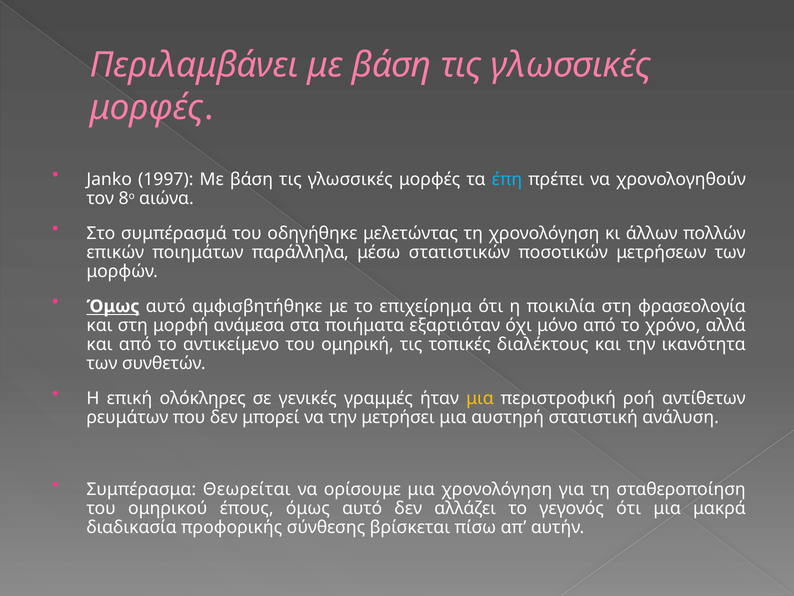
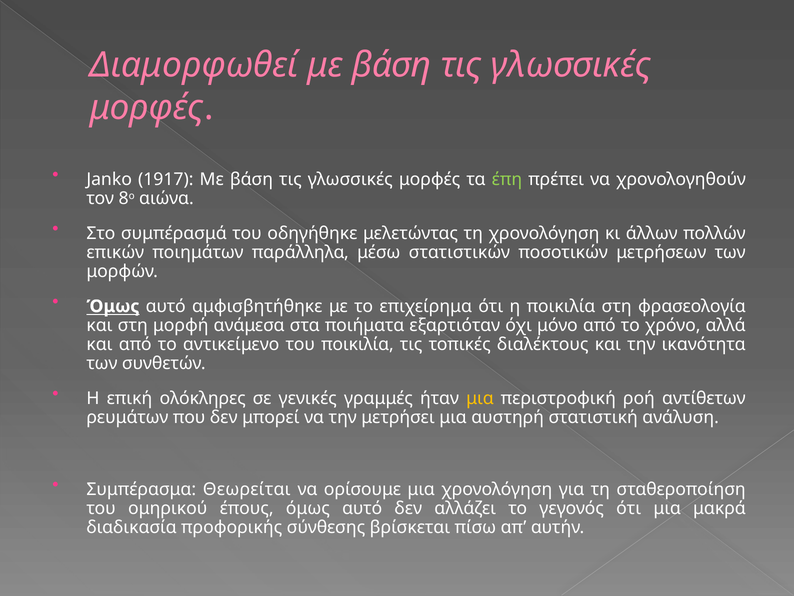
Περιλαμβάνει: Περιλαμβάνει -> Διαμορφωθεί (194, 65)
1997: 1997 -> 1917 (166, 179)
έπη colour: light blue -> light green (507, 179)
του ομηρική: ομηρική -> ποικιλία (357, 344)
